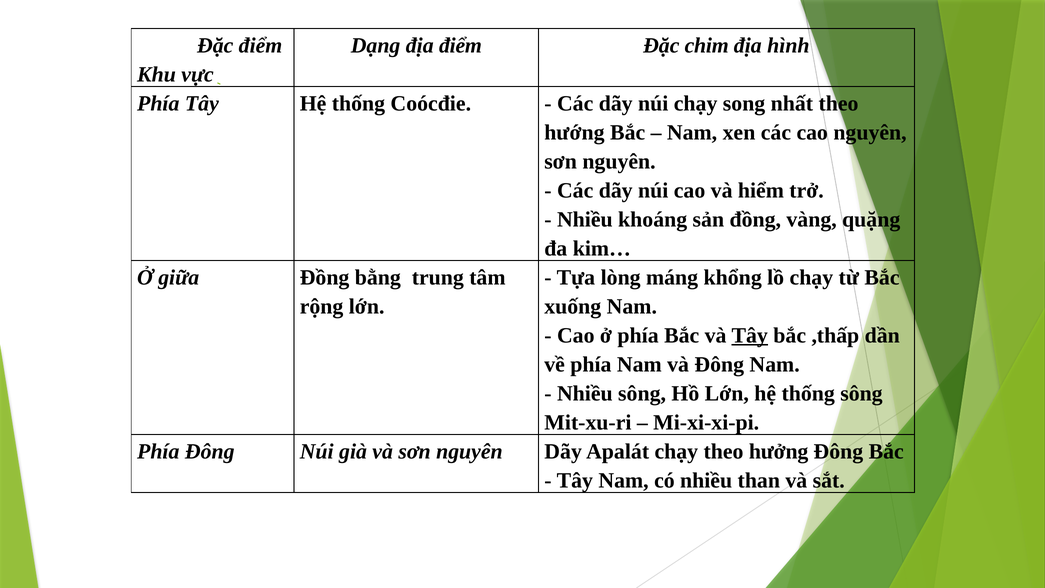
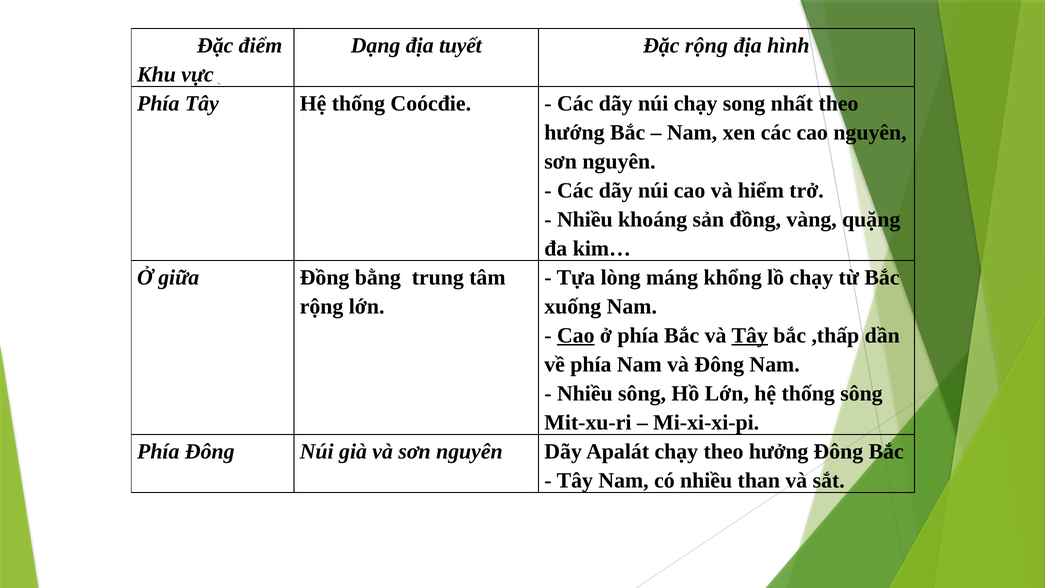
địa điểm: điểm -> tuyết (460, 46)
Đặc chim: chim -> rộng (706, 46)
Cao underline: none -> present (576, 335)
